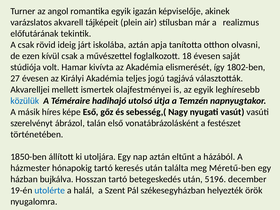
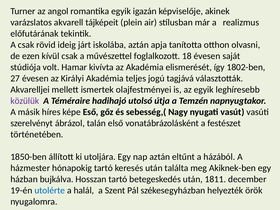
közülük colour: blue -> purple (25, 101)
Méretű-ben: Méretű-ben -> Akiknek-ben (232, 168)
5196: 5196 -> 1811 (215, 179)
